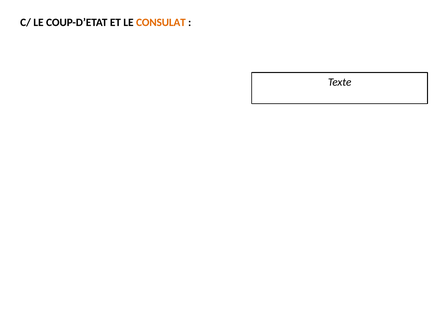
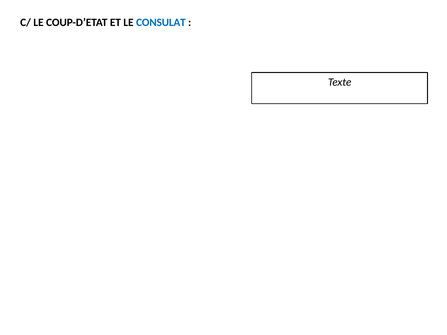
CONSULAT colour: orange -> blue (161, 22)
